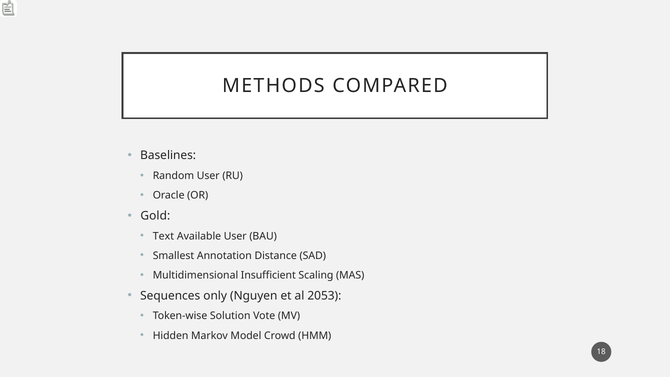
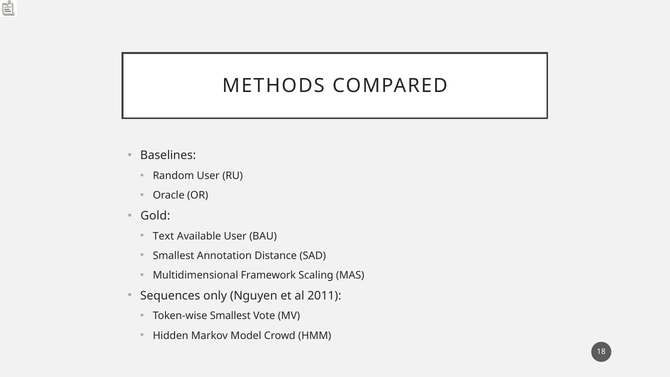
Insufficient: Insufficient -> Framework (268, 275)
2053: 2053 -> 2011 (324, 296)
Token-wise Solution: Solution -> Smallest (230, 316)
